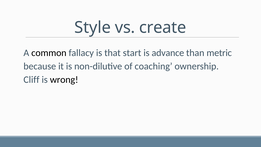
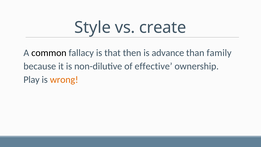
start: start -> then (132, 53)
metric: metric -> family (219, 53)
coaching: coaching -> effective (153, 66)
Cliff: Cliff -> Play (32, 80)
wrong colour: black -> orange (64, 80)
